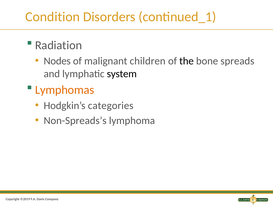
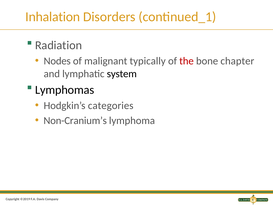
Condition: Condition -> Inhalation (53, 17)
children: children -> typically (148, 61)
the colour: black -> red (187, 61)
spreads: spreads -> chapter (237, 61)
Lymphomas colour: orange -> black (65, 90)
Non-Spreads’s: Non-Spreads’s -> Non-Cranium’s (75, 120)
